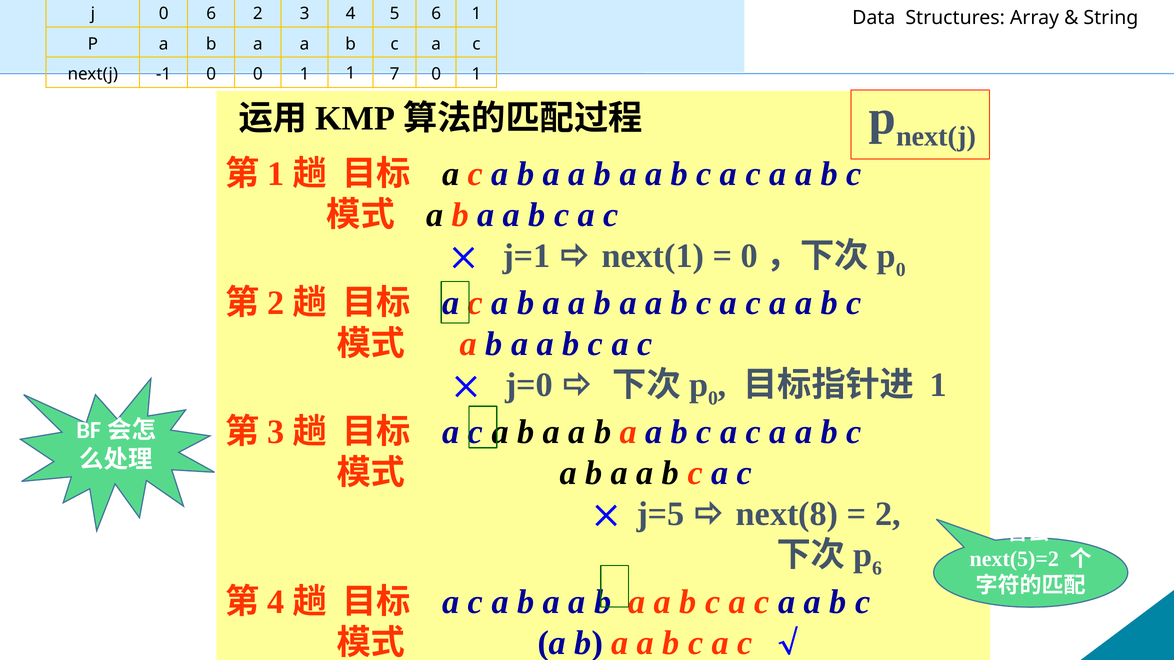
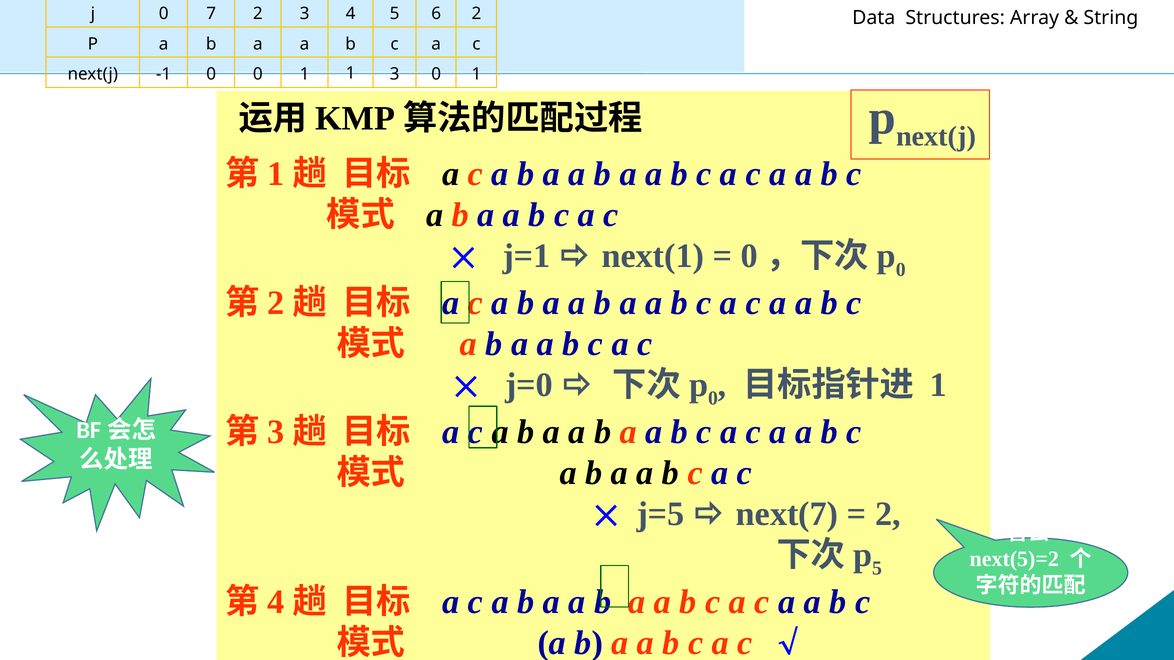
0 6: 6 -> 7 (211, 14)
6 1: 1 -> 2 (477, 14)
1 7: 7 -> 3 (395, 74)
next(8: next(8 -> next(7 (787, 514)
p 6: 6 -> 5 (877, 569)
